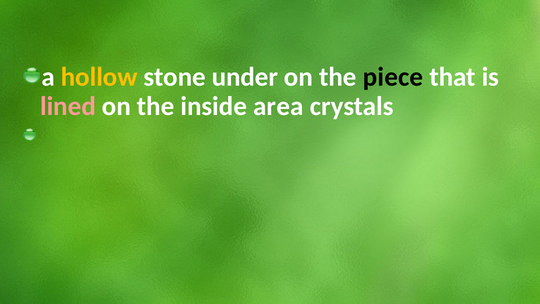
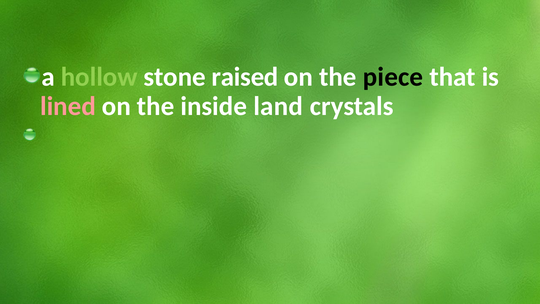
hollow colour: yellow -> light green (99, 77)
under: under -> raised (245, 77)
area: area -> land (278, 106)
